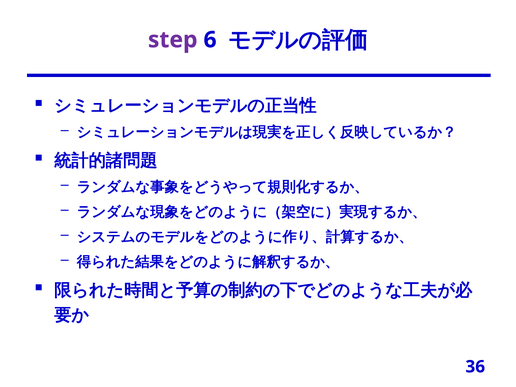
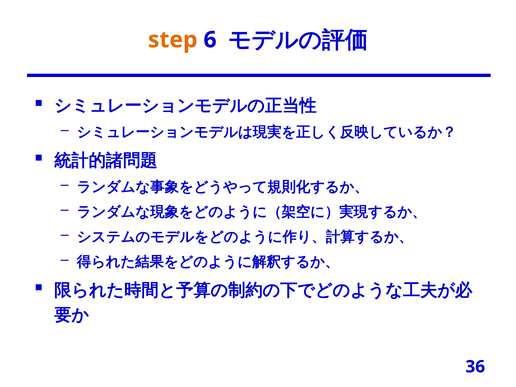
step colour: purple -> orange (173, 40)
